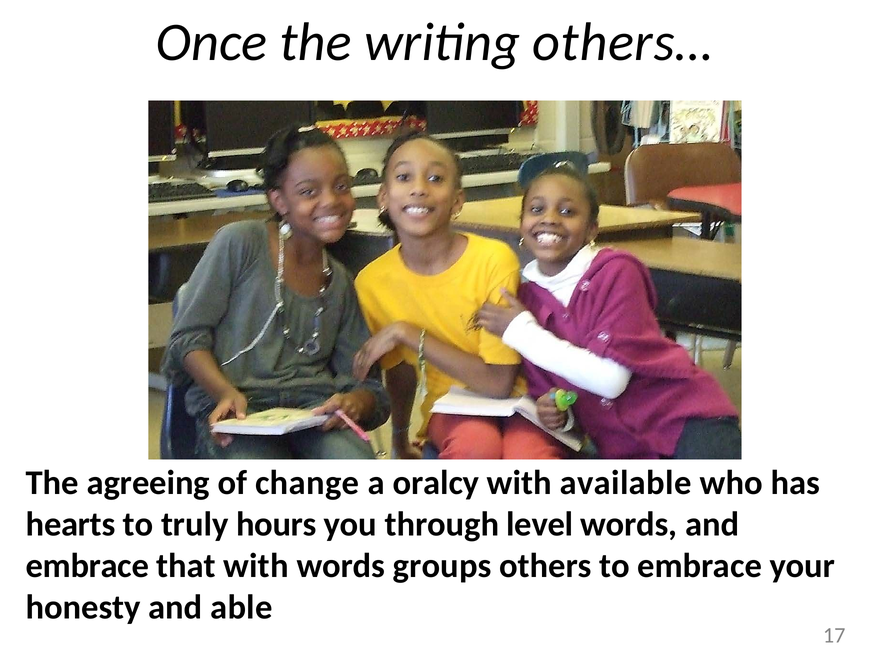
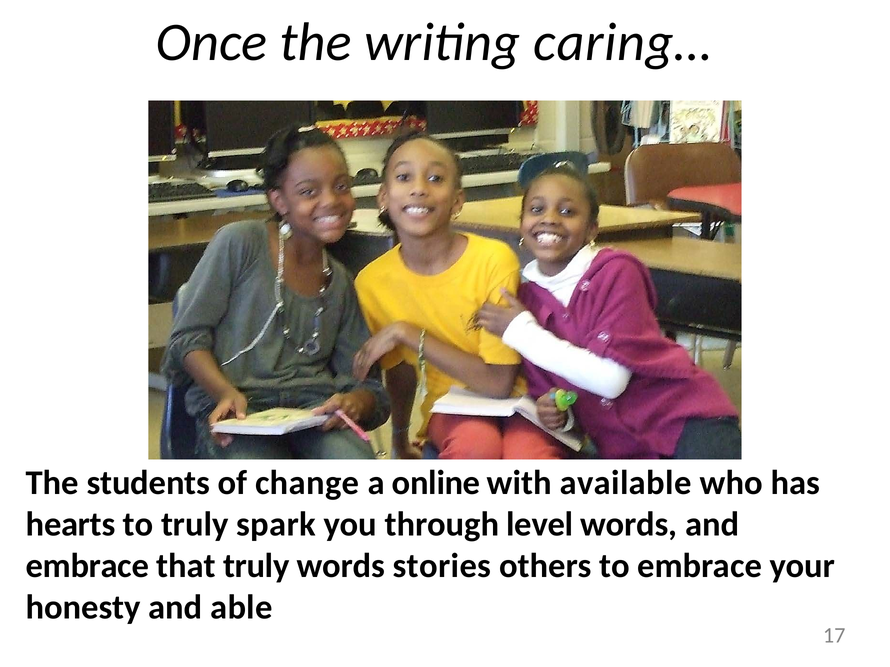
others…: others… -> caring… (623, 42)
agreeing: agreeing -> students (148, 483)
oralcy: oralcy -> online (436, 483)
hours: hours -> spark (276, 525)
that with: with -> truly (256, 566)
groups: groups -> stories (442, 566)
